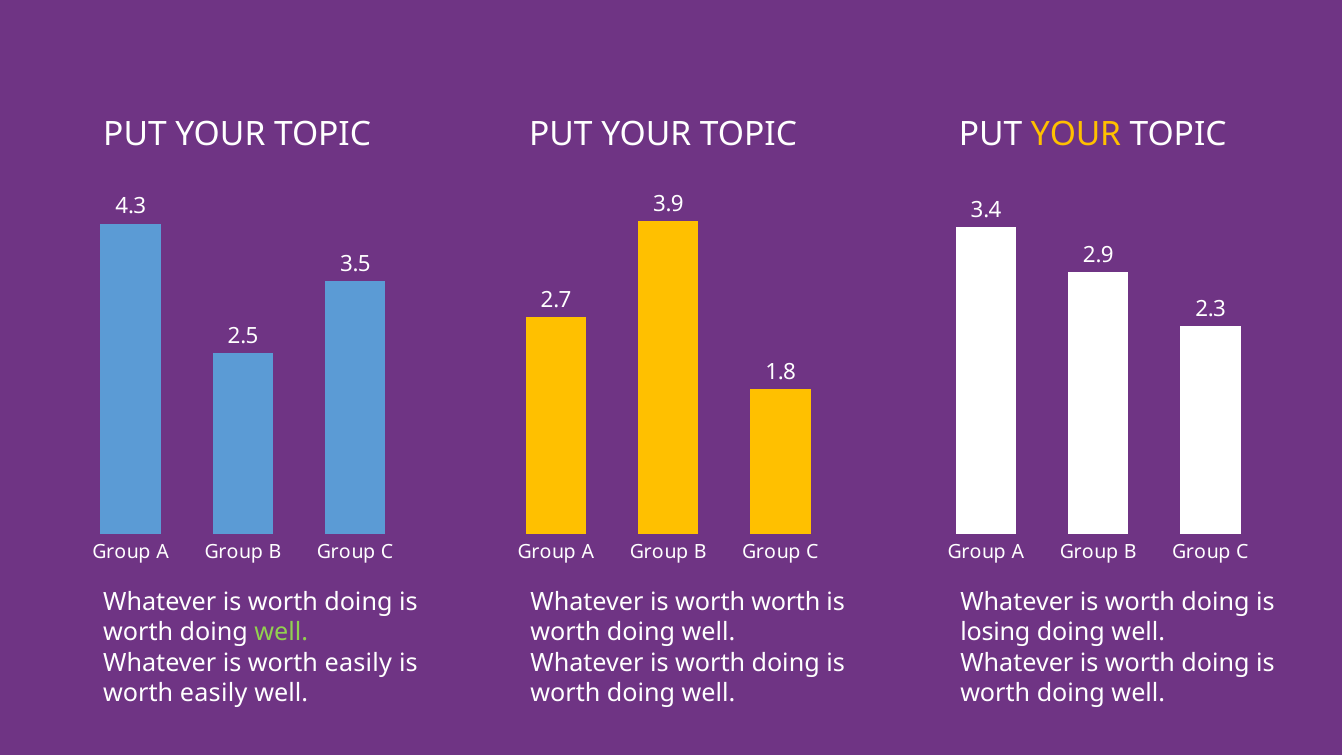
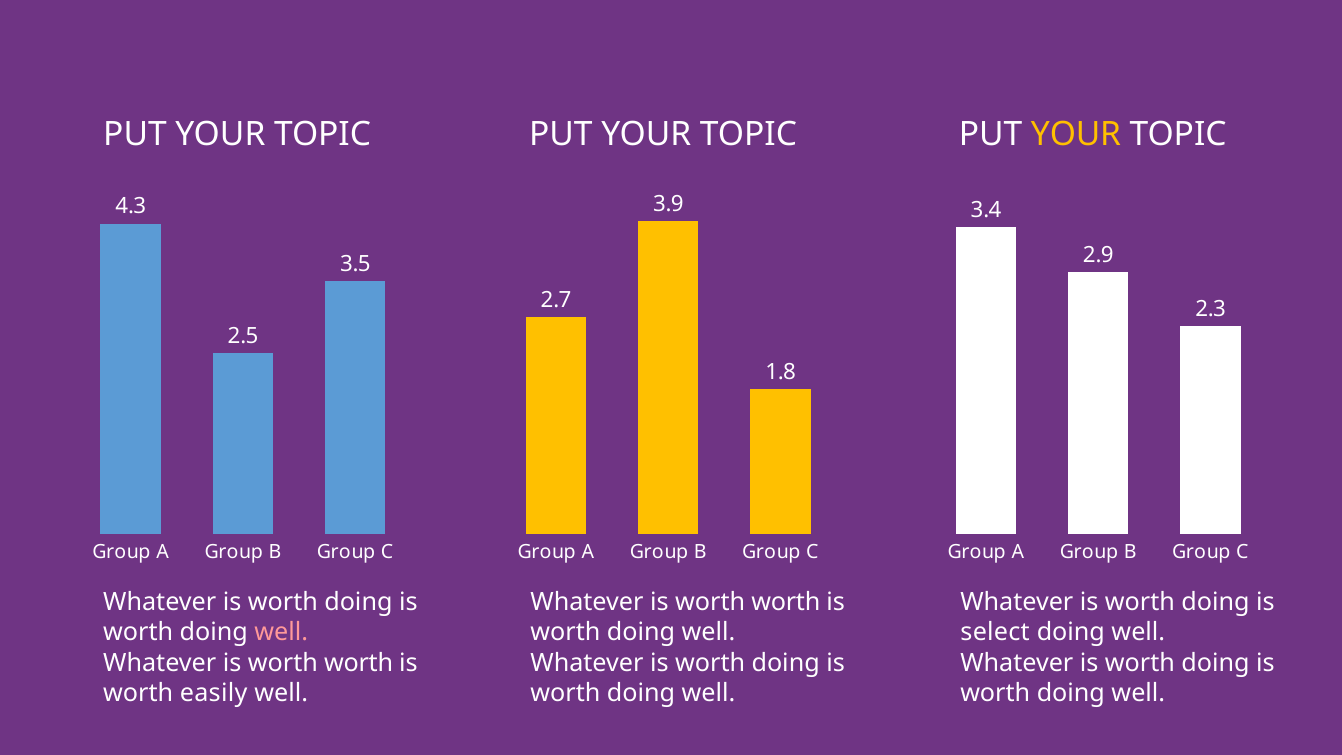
well colour: light green -> pink (281, 633)
losing: losing -> select (995, 633)
easily: easily -> worth (359, 663)
